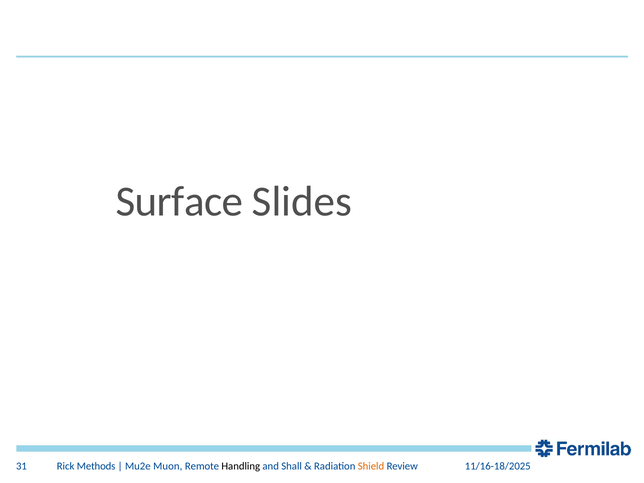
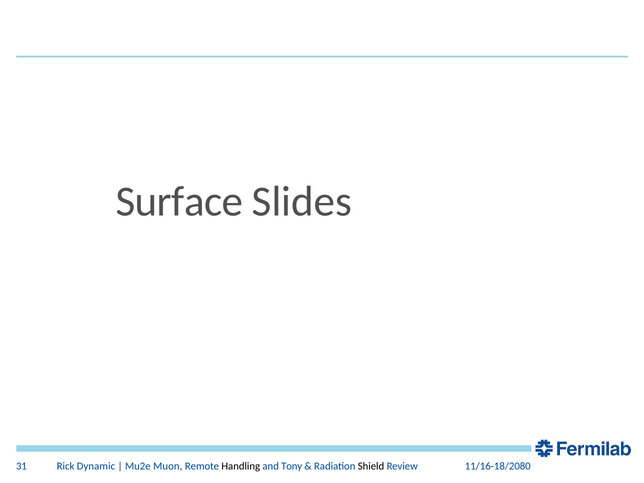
Methods: Methods -> Dynamic (96, 466)
Shall: Shall -> Tony (292, 466)
Shield colour: orange -> black (371, 466)
11/16-18/2025: 11/16-18/2025 -> 11/16-18/2080 (498, 466)
